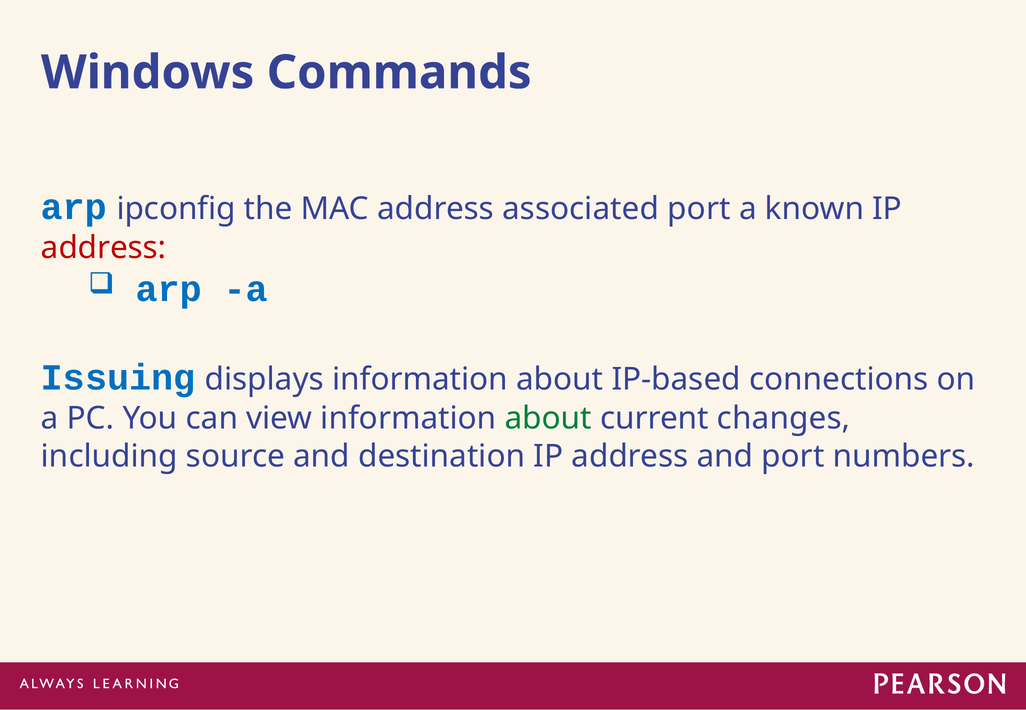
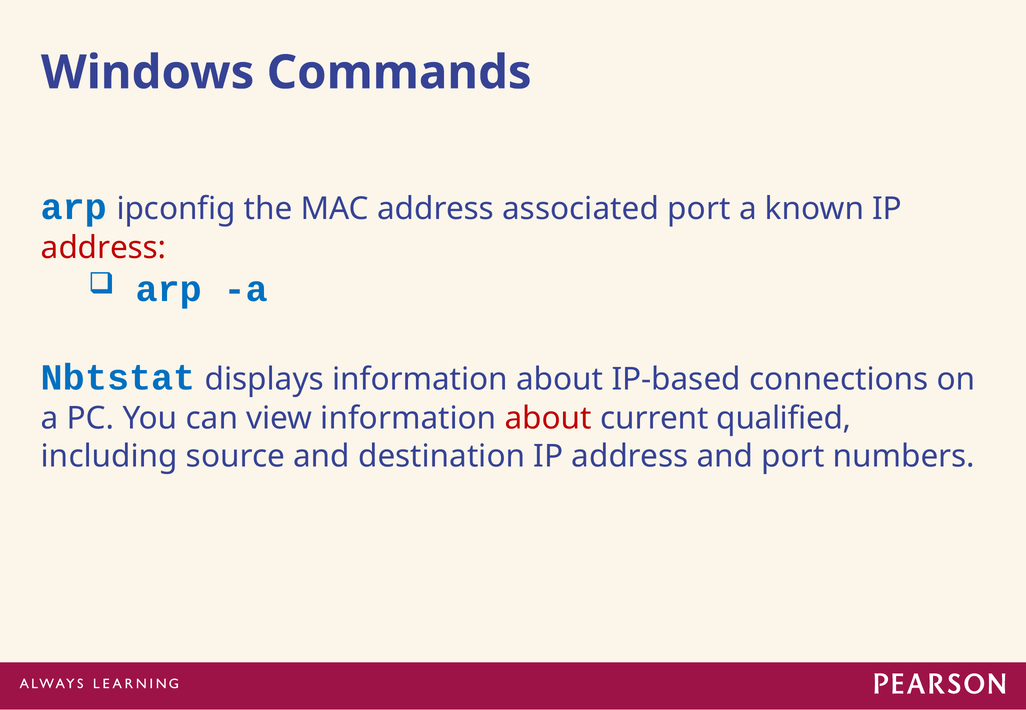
Issuing: Issuing -> Nbtstat (118, 378)
about colour: green -> red (548, 418)
changes: changes -> qualified (784, 418)
